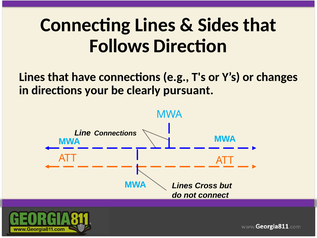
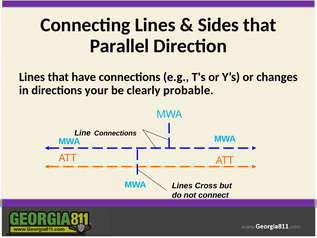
Follows: Follows -> Parallel (119, 46)
pursuant: pursuant -> probable (188, 90)
